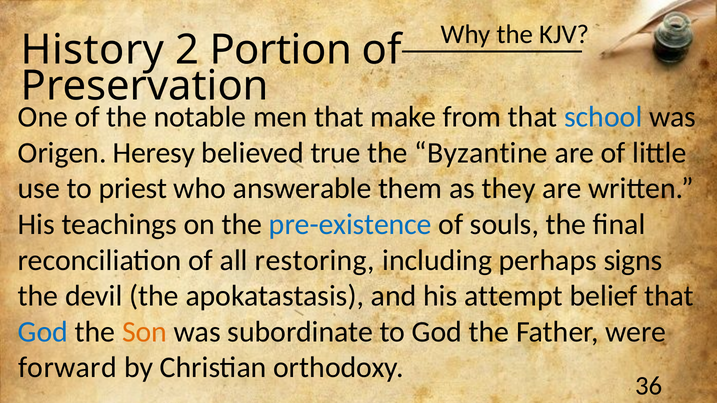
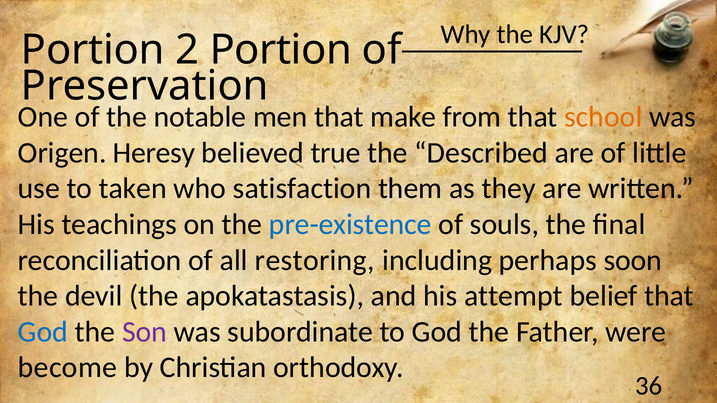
History: History -> Portion (93, 50)
school colour: blue -> orange (603, 117)
Byzantine: Byzantine -> Described (481, 153)
priest: priest -> taken (133, 189)
answerable: answerable -> satisfaction (302, 189)
signs: signs -> soon (633, 260)
Son colour: orange -> purple (145, 332)
forward: forward -> become (67, 368)
